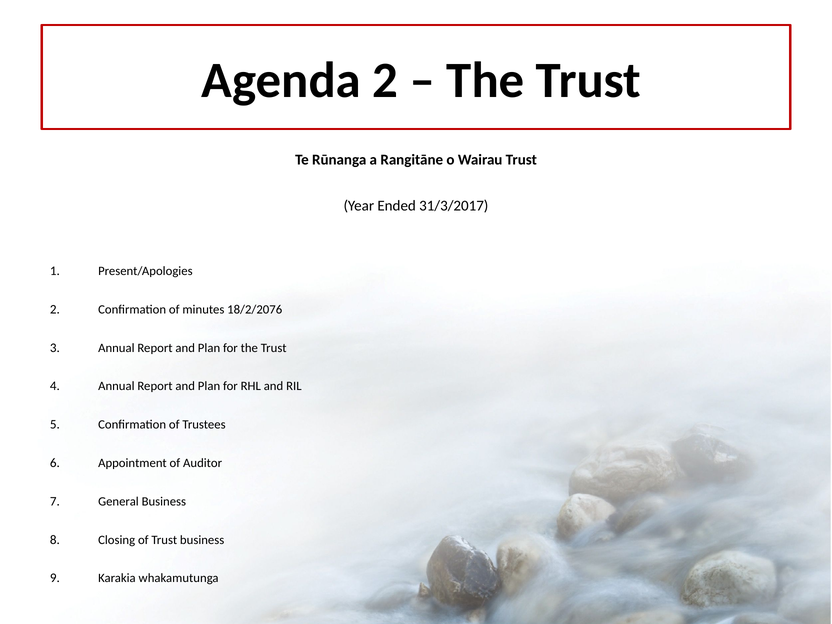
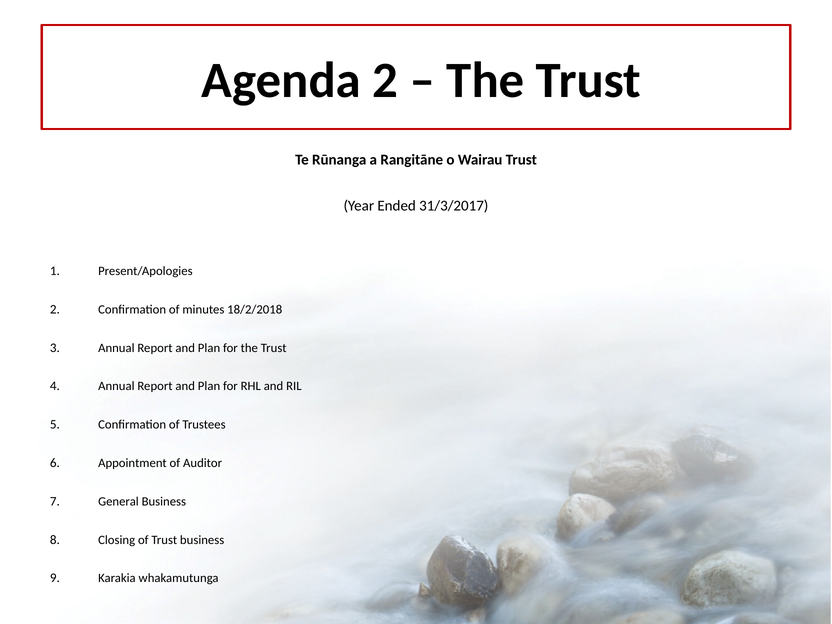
18/2/2076: 18/2/2076 -> 18/2/2018 (255, 310)
